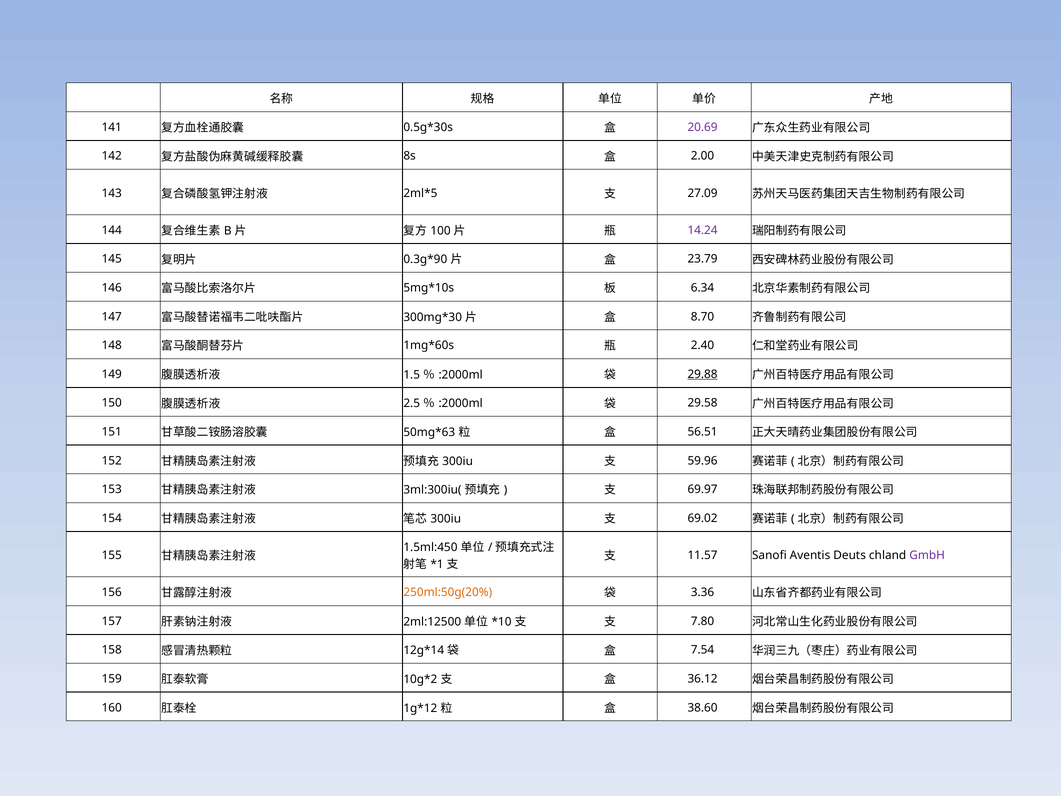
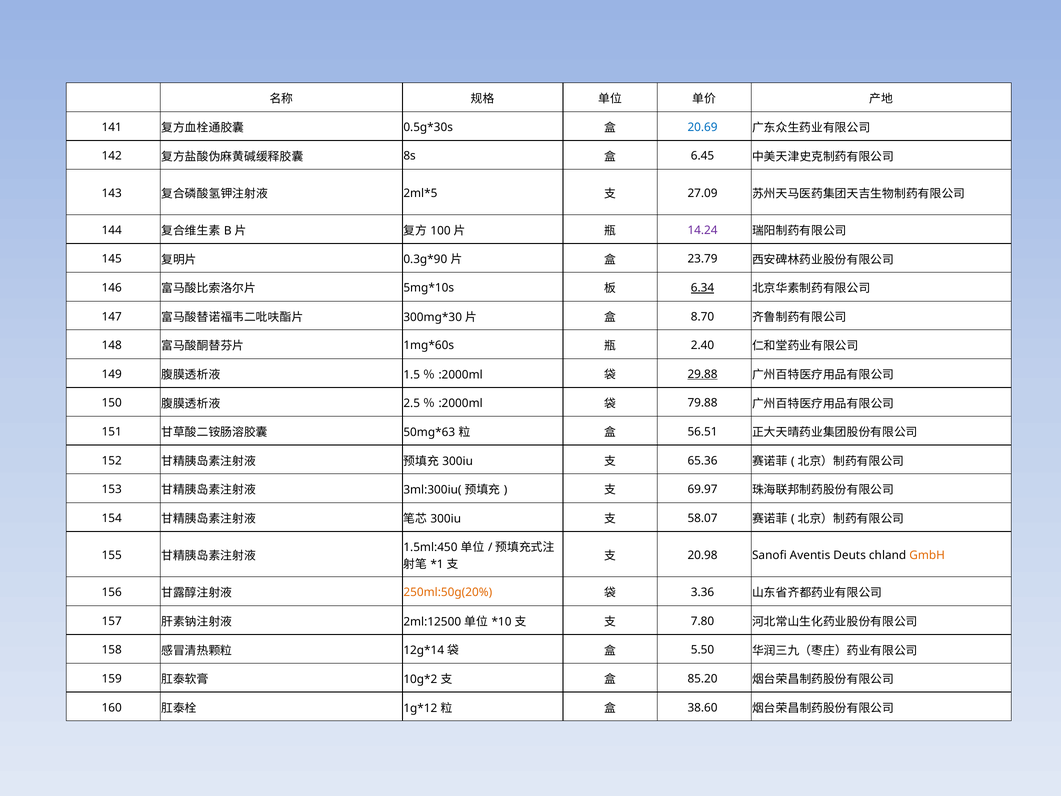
20.69 colour: purple -> blue (703, 127)
2.00: 2.00 -> 6.45 (703, 156)
6.34 underline: none -> present (703, 288)
29.58: 29.58 -> 79.88 (703, 403)
59.96: 59.96 -> 65.36 (703, 460)
69.02: 69.02 -> 58.07 (703, 518)
11.57: 11.57 -> 20.98 (703, 555)
GmbH colour: purple -> orange (927, 555)
7.54: 7.54 -> 5.50 (703, 650)
36.12: 36.12 -> 85.20 (703, 679)
